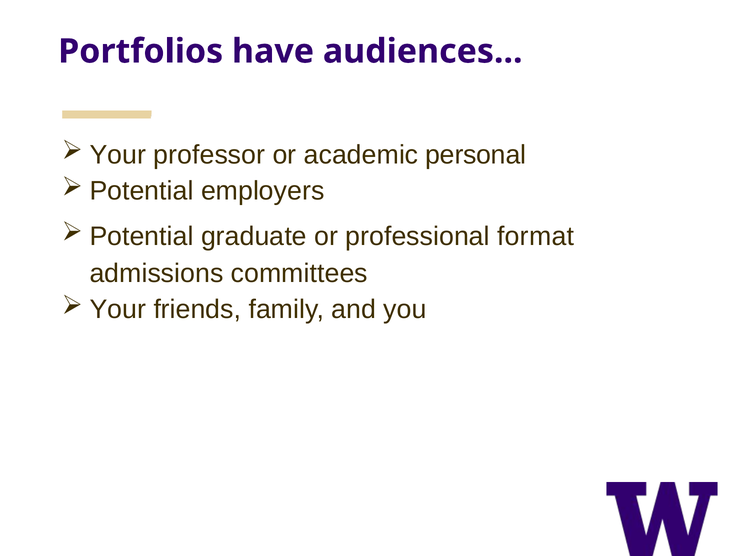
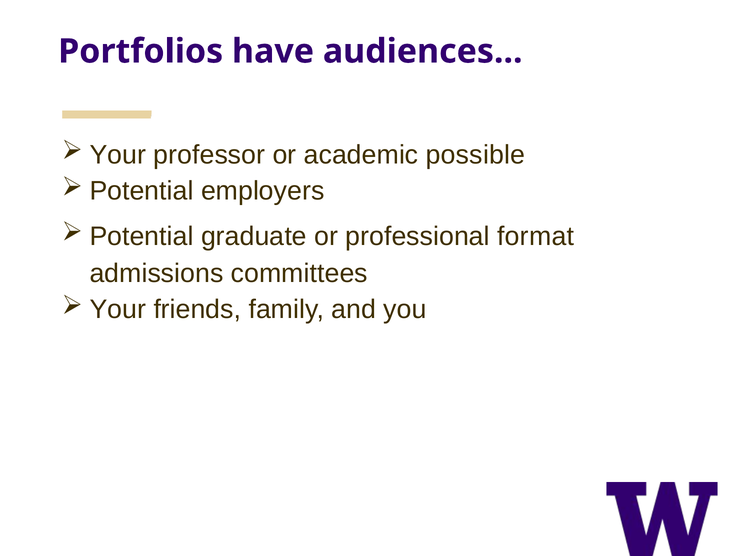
personal: personal -> possible (475, 155)
